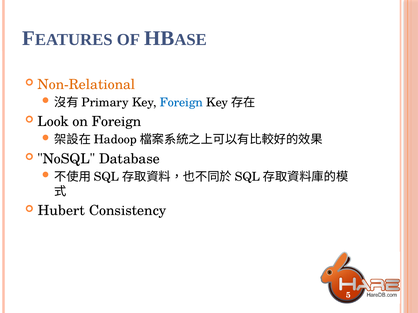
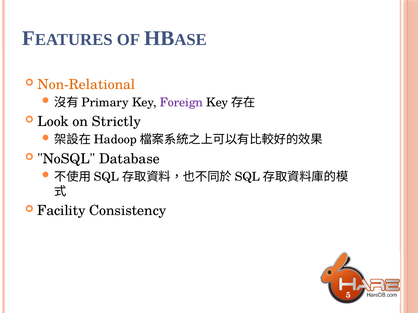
Foreign colour: blue -> purple (181, 103)
on Foreign: Foreign -> Strictly (117, 122)
Hubert: Hubert -> Facility (61, 211)
